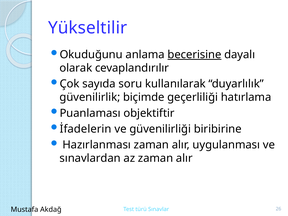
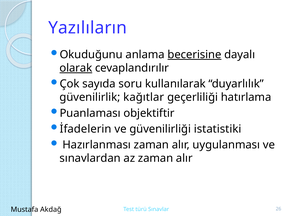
Yükseltilir: Yükseltilir -> Yazılıların (88, 28)
olarak underline: none -> present (76, 68)
biçimde: biçimde -> kağıtlar (144, 97)
biribirine: biribirine -> istatistiki (218, 129)
